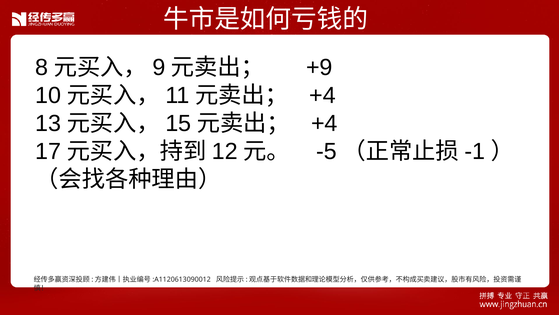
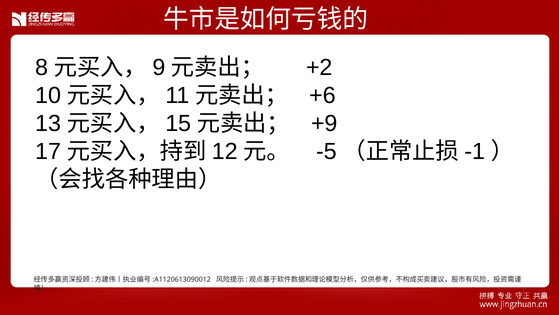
+9: +9 -> +2 (319, 67)
+4: +4 -> +6 (323, 95)
+4: +4 -> +9 (324, 123)
